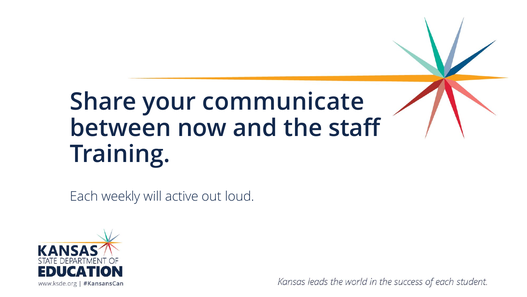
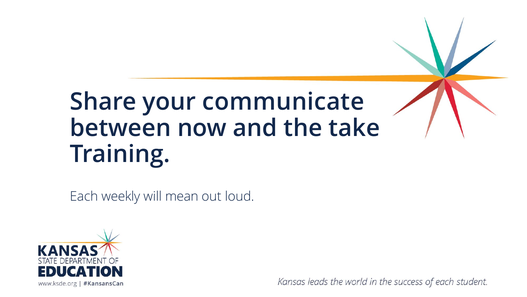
staff: staff -> take (354, 128)
active: active -> mean (182, 196)
